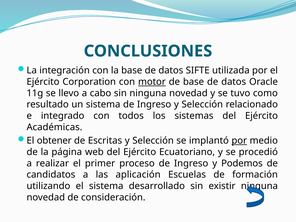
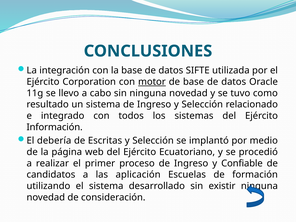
Académicas: Académicas -> Información (55, 127)
obtener: obtener -> debería (54, 141)
por underline: present -> none (239, 141)
Podemos: Podemos -> Confiable (242, 163)
